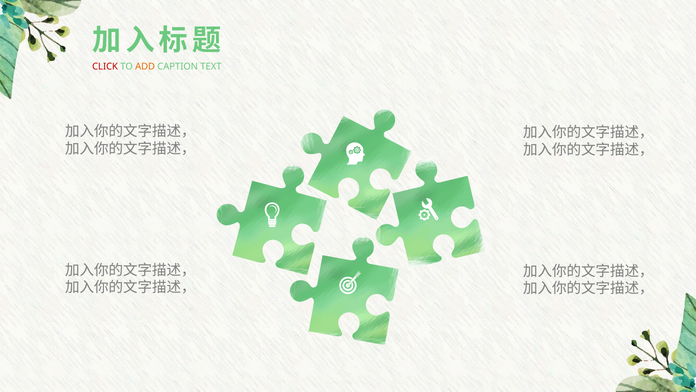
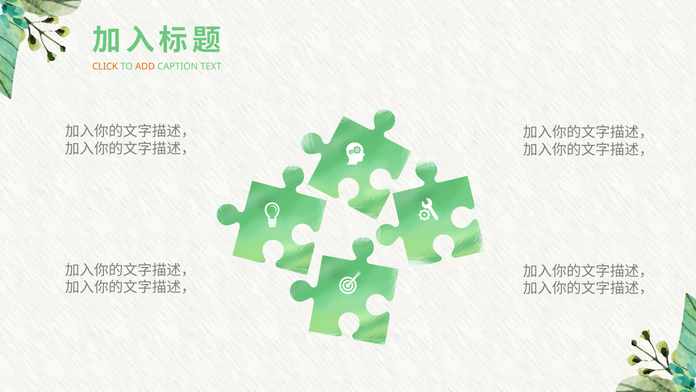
CLICK colour: red -> orange (105, 66)
